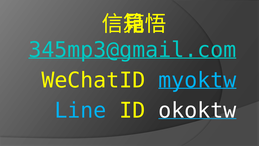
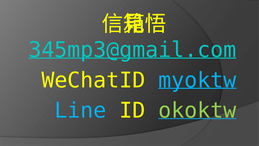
okoktw colour: white -> light green (197, 110)
